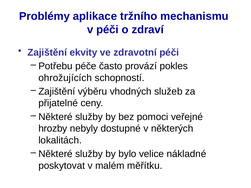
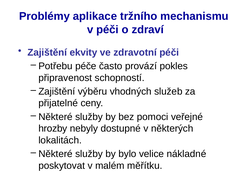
ohrožujících: ohrožujících -> připravenost (65, 78)
